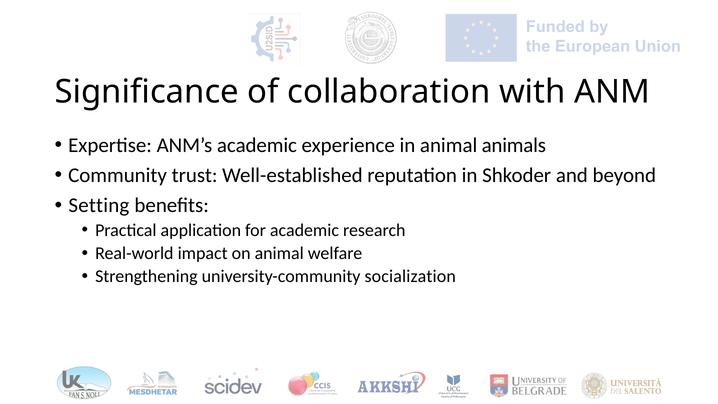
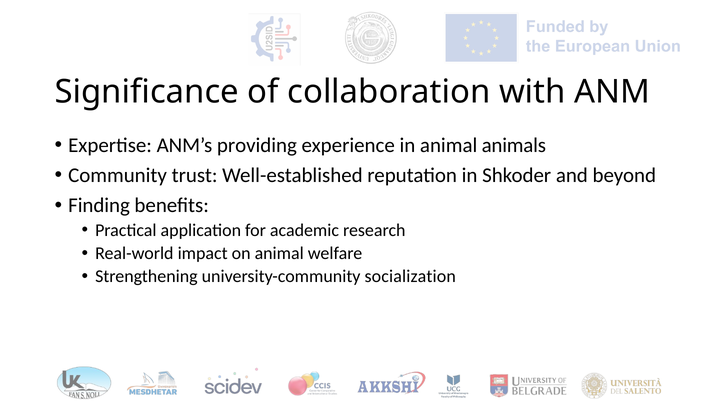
ANM’s academic: academic -> providing (257, 145)
Setting: Setting -> Finding (99, 205)
